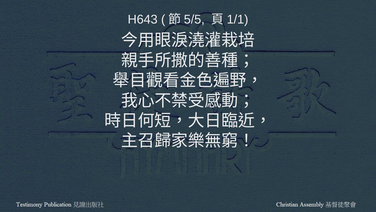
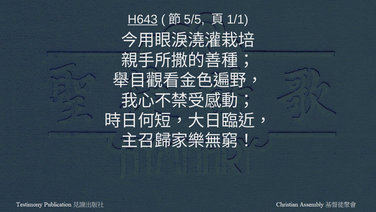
H643 underline: none -> present (143, 19)
